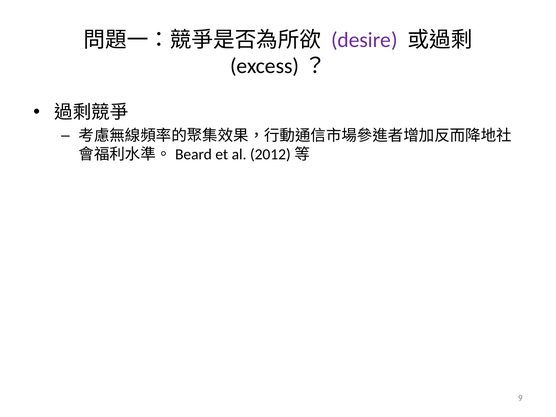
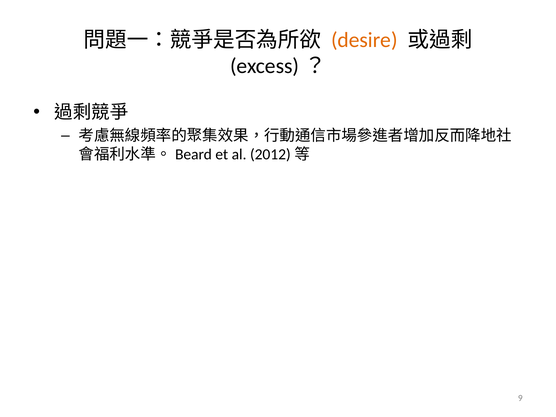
desire colour: purple -> orange (364, 40)
